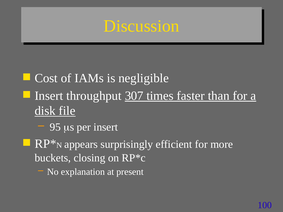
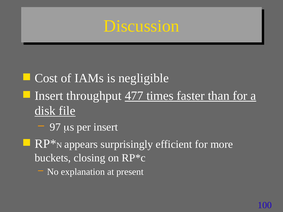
307: 307 -> 477 (134, 96)
95: 95 -> 97 (55, 127)
